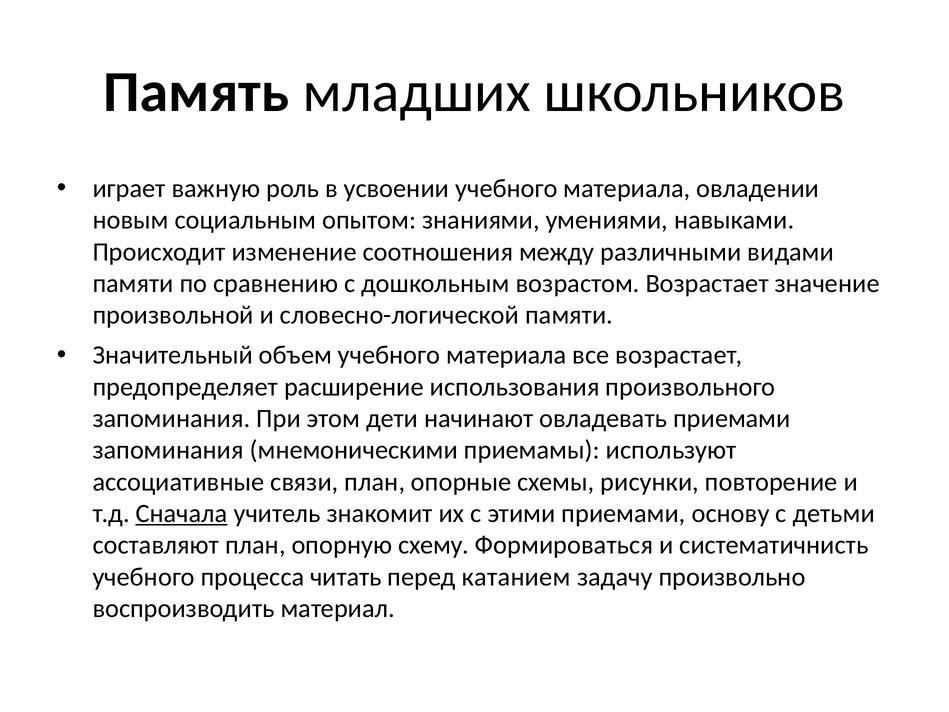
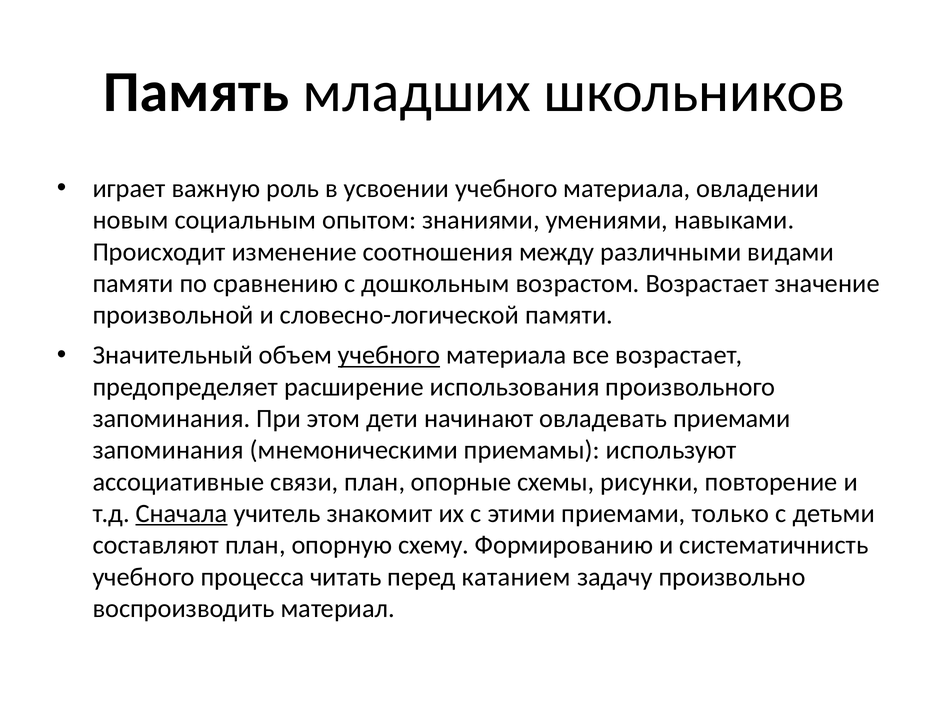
учебного underline: none -> present (389, 355)
основу: основу -> только (730, 513)
Формироваться: Формироваться -> Формированию (564, 545)
